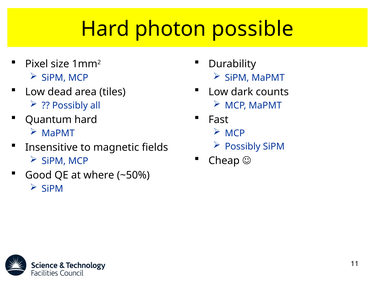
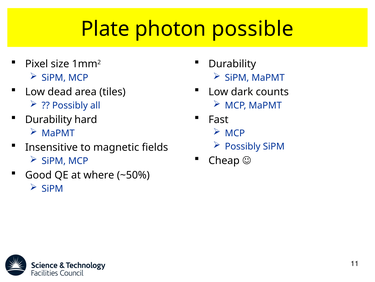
Hard: Hard -> Plate (105, 29)
Quantum: Quantum -> Durability (48, 119)
